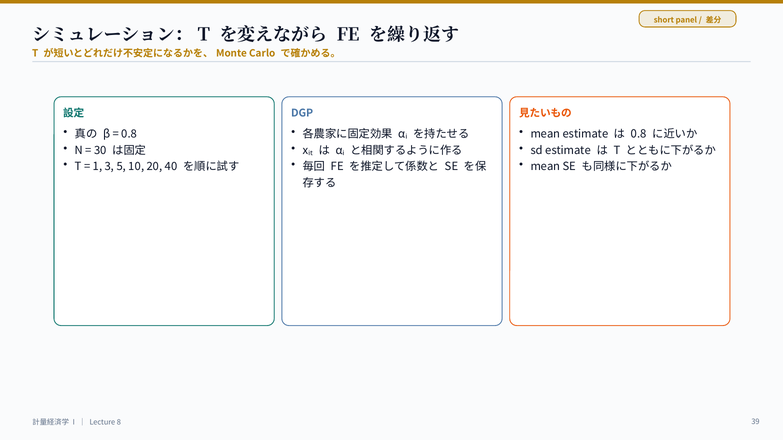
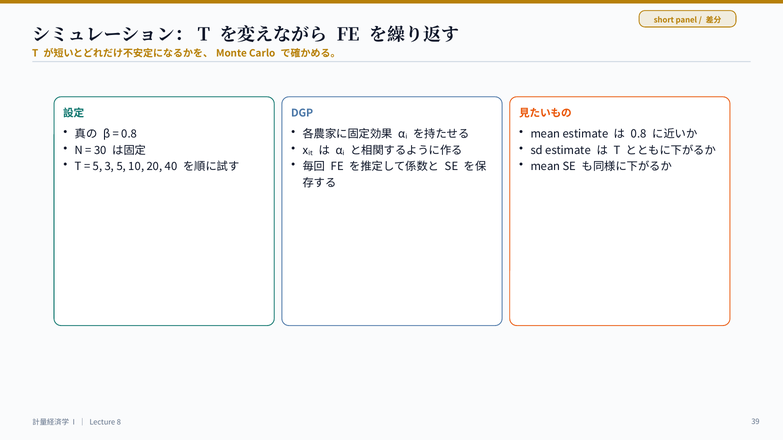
1: 1 -> 5 (98, 167)
